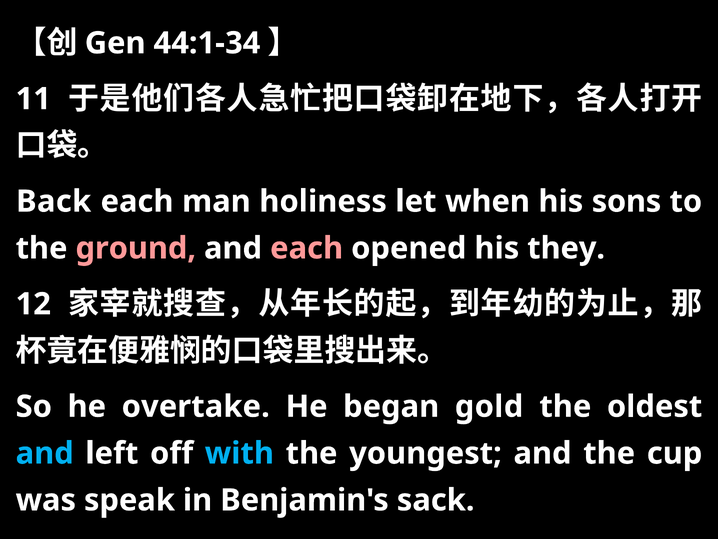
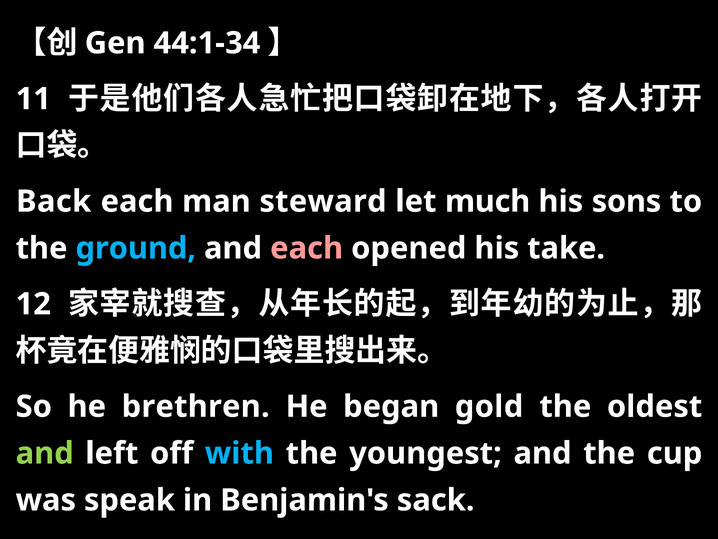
holiness: holiness -> steward (323, 201)
when: when -> much (488, 201)
ground colour: pink -> light blue (136, 248)
they: they -> take (566, 248)
overtake: overtake -> brethren (196, 406)
and colour: light blue -> light green (45, 453)
